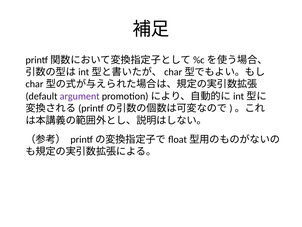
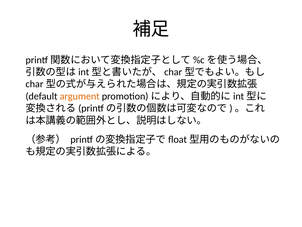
argument colour: purple -> orange (80, 96)
